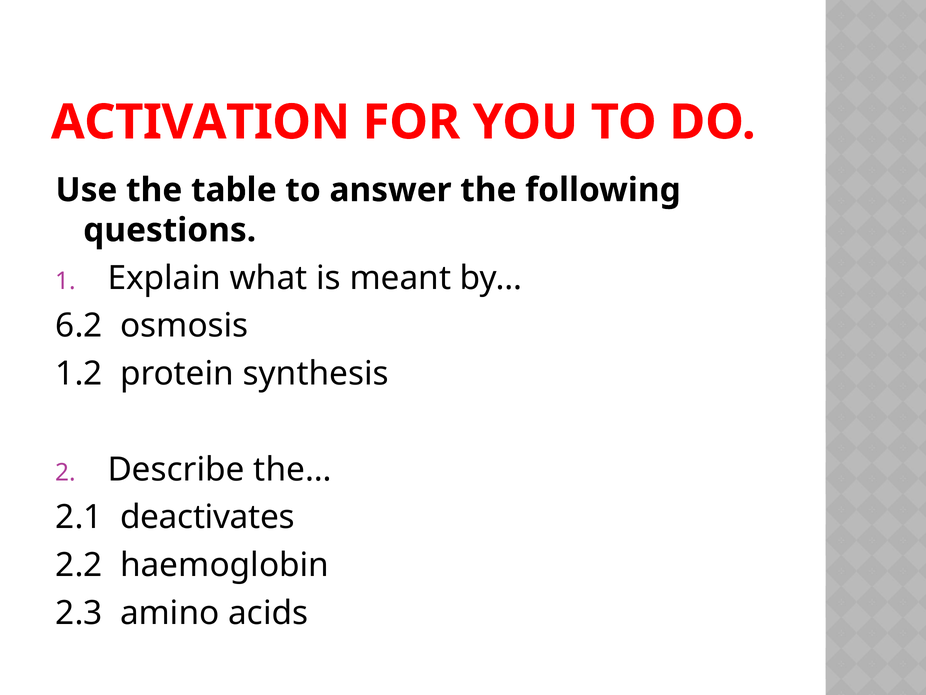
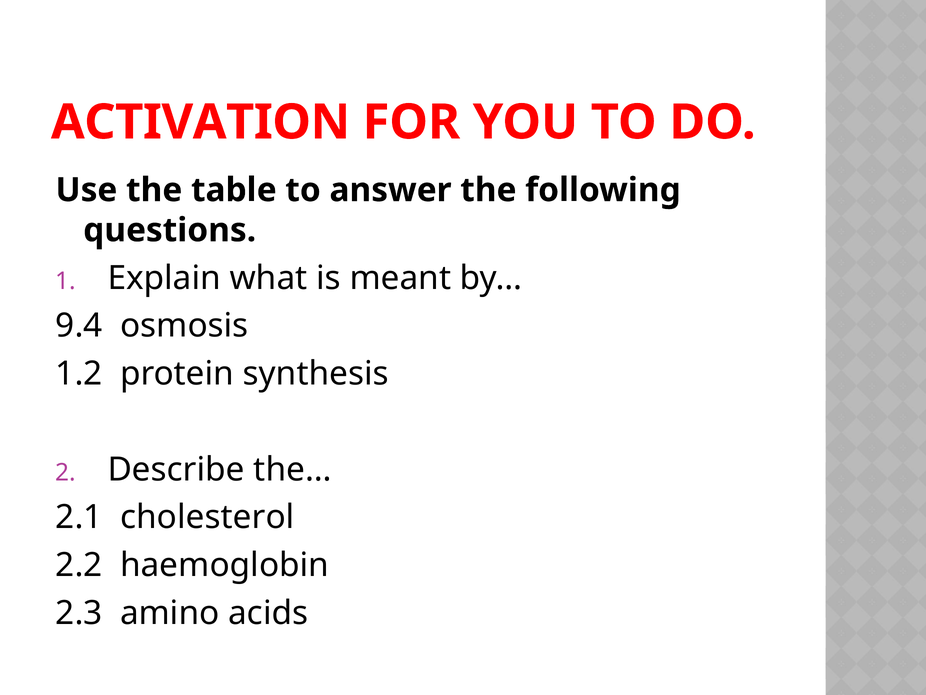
6.2: 6.2 -> 9.4 (79, 326)
deactivates: deactivates -> cholesterol (207, 517)
